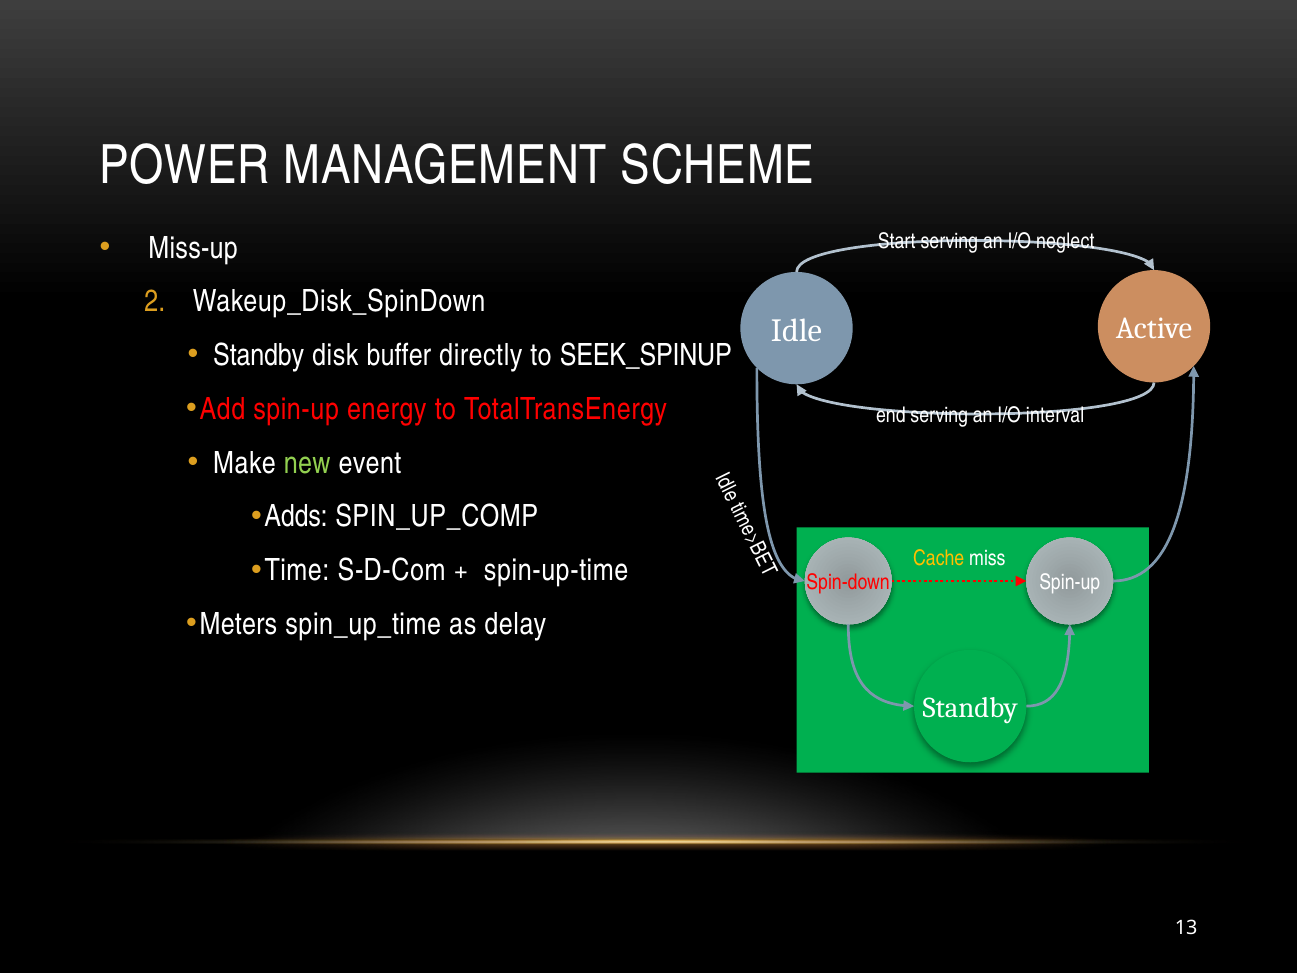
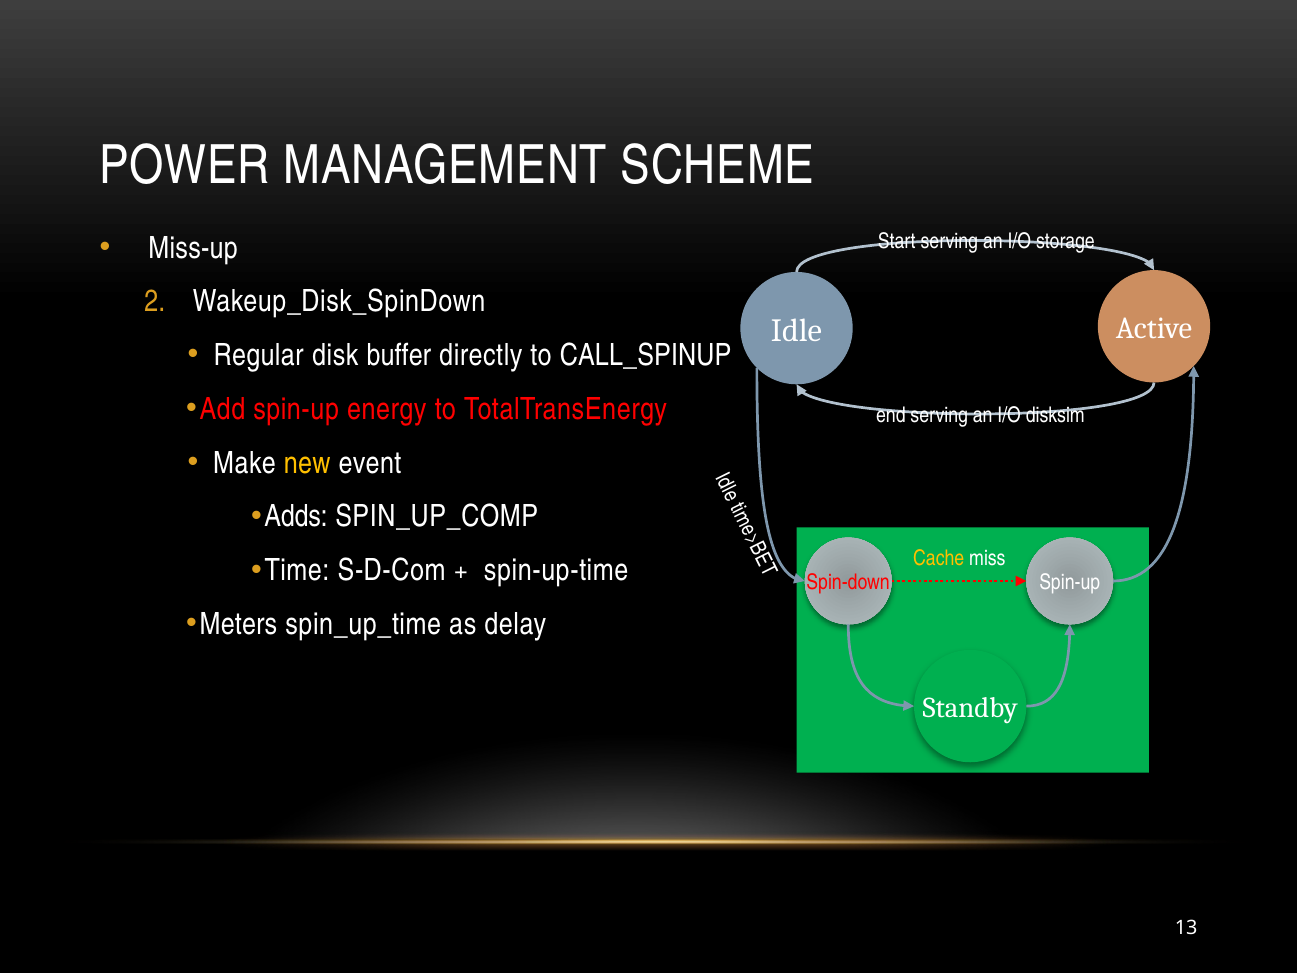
neglect: neglect -> storage (1065, 242)
Standby: Standby -> Regular (258, 355)
SEEK_SPINUP: SEEK_SPINUP -> CALL_SPINUP (646, 355)
interval: interval -> disksim (1055, 415)
new colour: light green -> yellow (307, 463)
